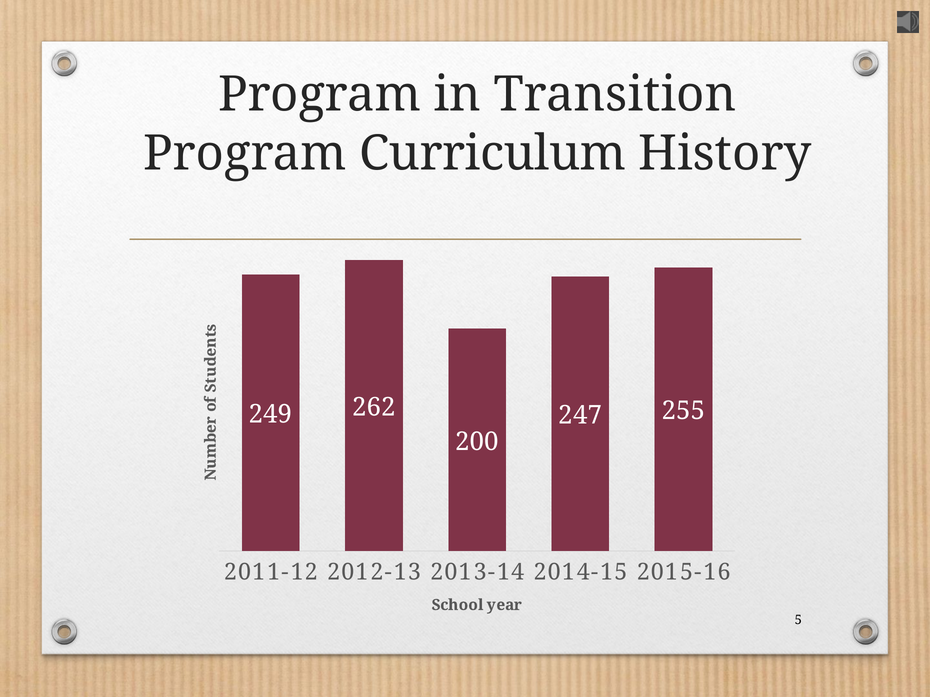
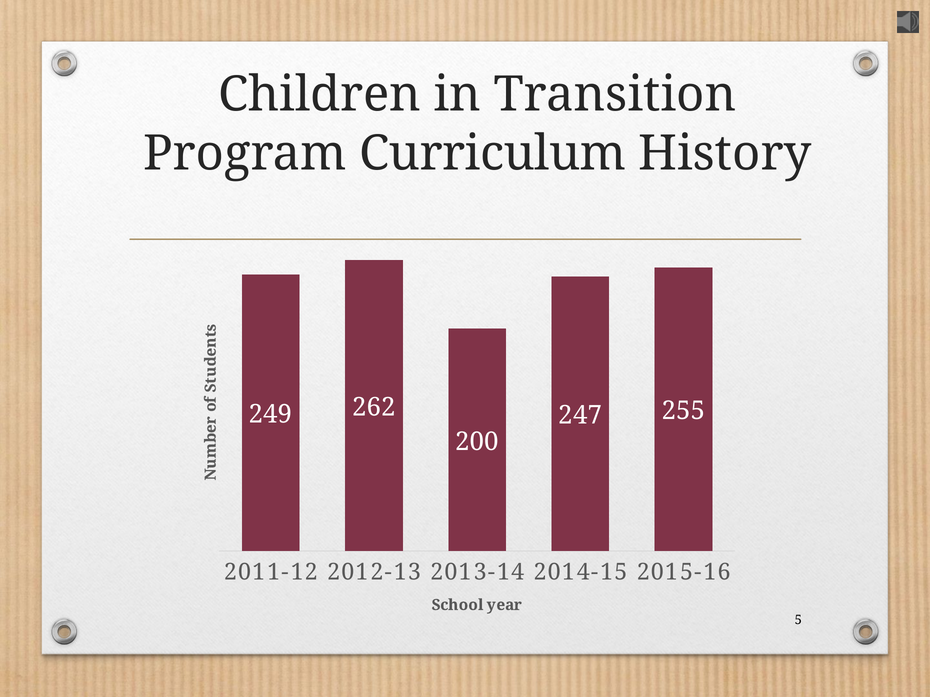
Program: Program -> Children (320, 95)
